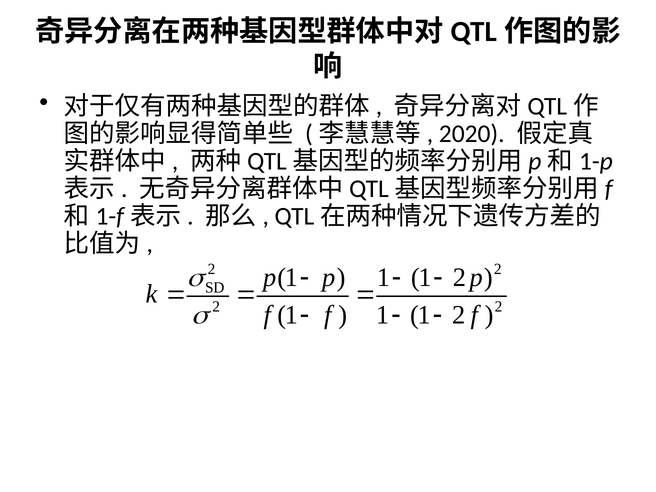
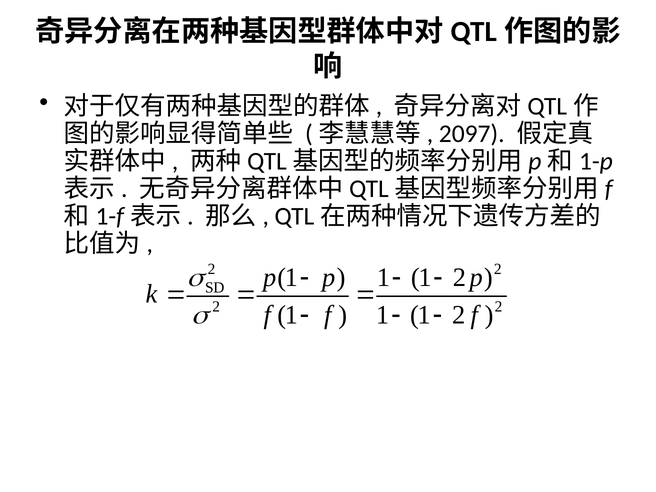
2020: 2020 -> 2097 (472, 134)
